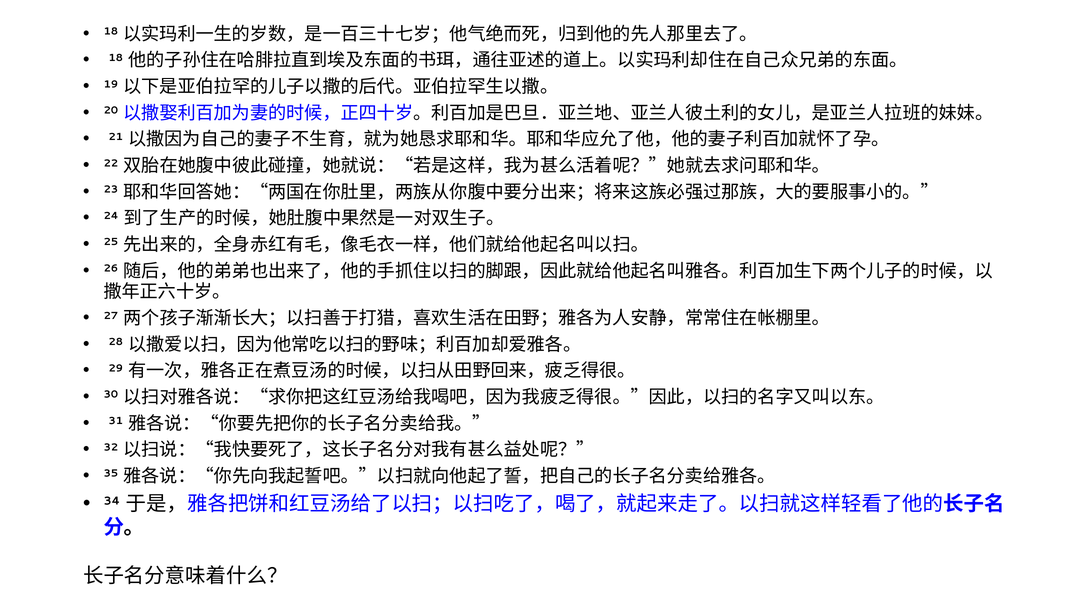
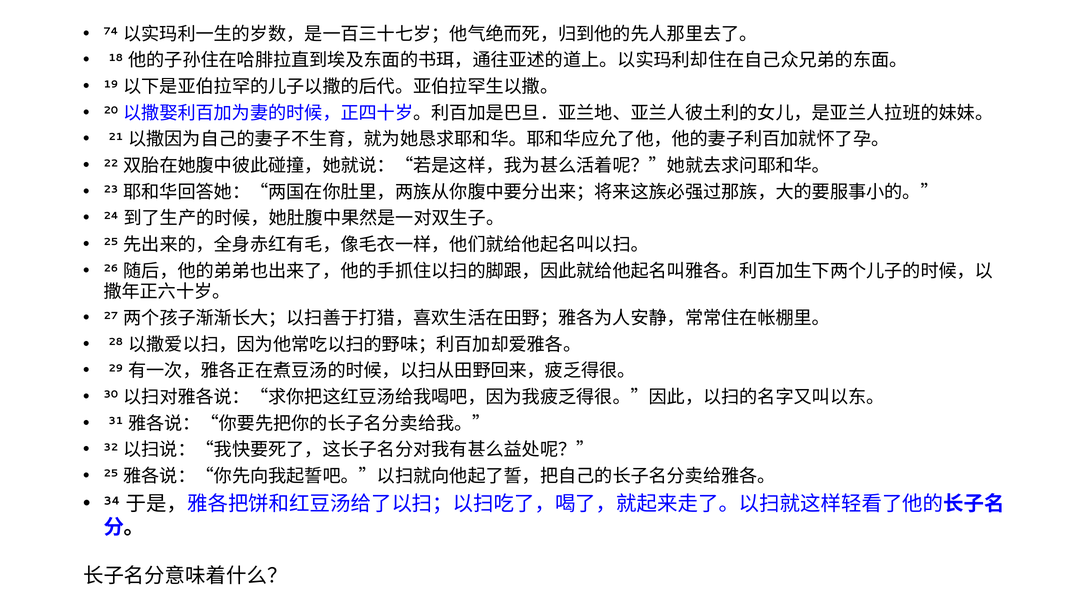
18: 18 -> 74 (111, 32)
35: 35 -> 25 (111, 474)
